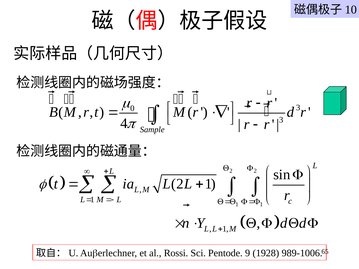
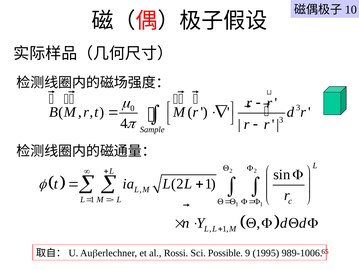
Pentode: Pentode -> Possible (225, 253)
1928: 1928 -> 1995 (266, 253)
